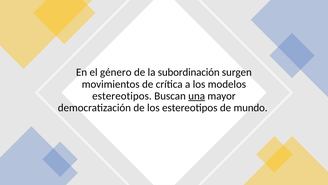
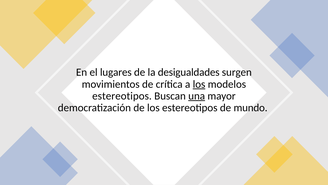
género: género -> lugares (116, 72)
subordinación: subordinación -> desigualdades (189, 72)
los underline: none -> present (199, 84)
